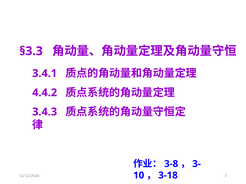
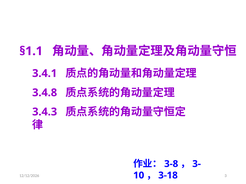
§3.3: §3.3 -> §1.1 (31, 51)
4.4.2: 4.4.2 -> 3.4.8 (45, 93)
